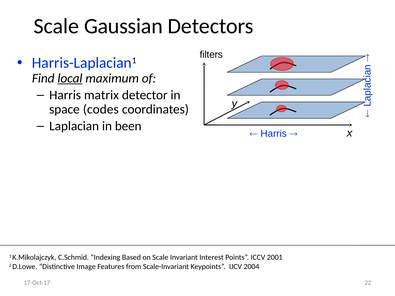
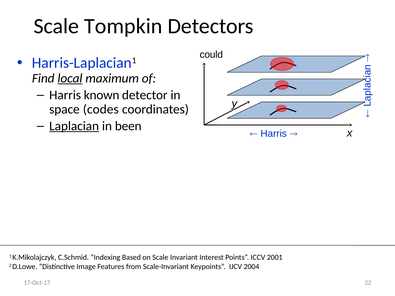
Gaussian: Gaussian -> Tompkin (123, 26)
filters: filters -> could (211, 55)
matrix: matrix -> known (102, 95)
Laplacian underline: none -> present (74, 126)
